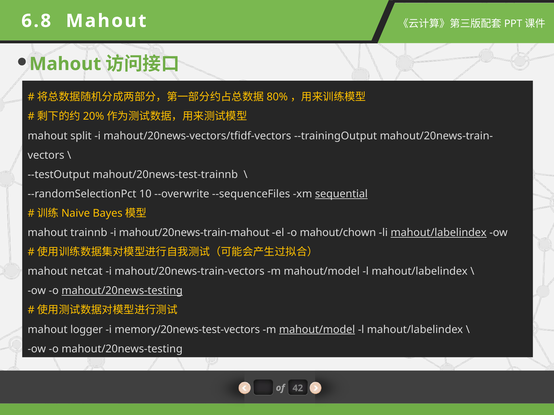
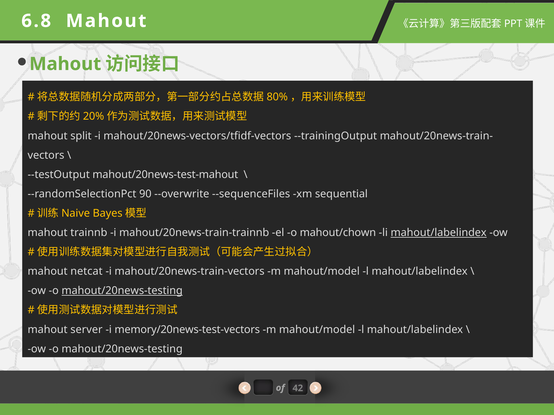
mahout/20news-test-trainnb: mahout/20news-test-trainnb -> mahout/20news-test-mahout (165, 175)
10: 10 -> 90 (145, 194)
sequential underline: present -> none (341, 194)
mahout/20news-train-mahout: mahout/20news-train-mahout -> mahout/20news-train-trainnb (194, 233)
logger: logger -> server (86, 330)
mahout/model underline: present -> none (317, 330)
